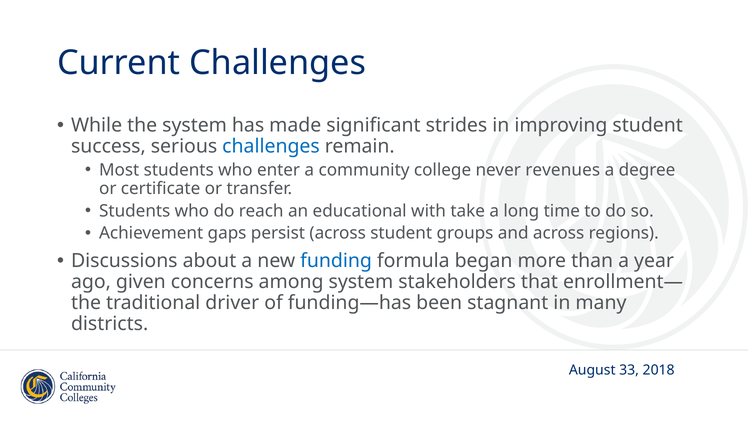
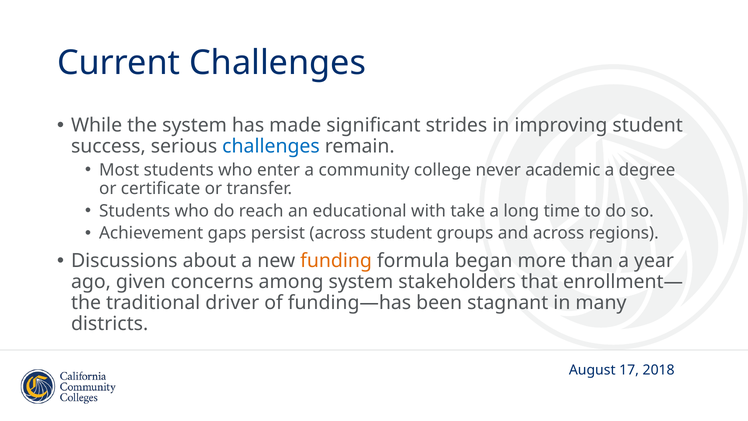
revenues: revenues -> academic (563, 170)
funding colour: blue -> orange (336, 261)
33: 33 -> 17 (629, 370)
